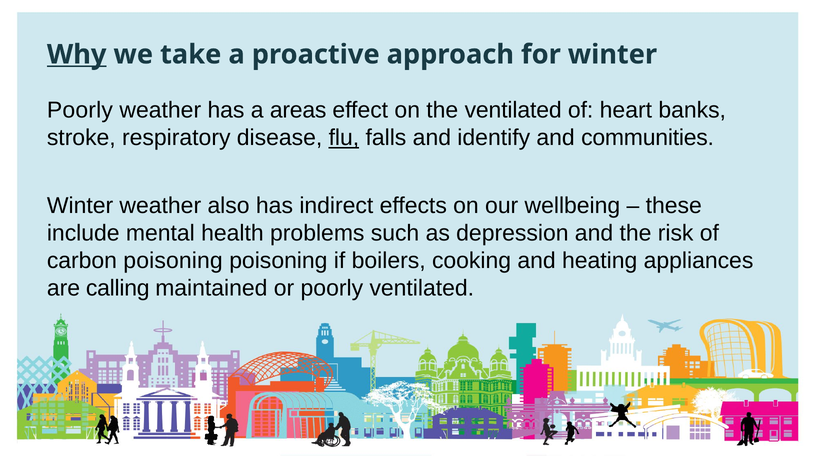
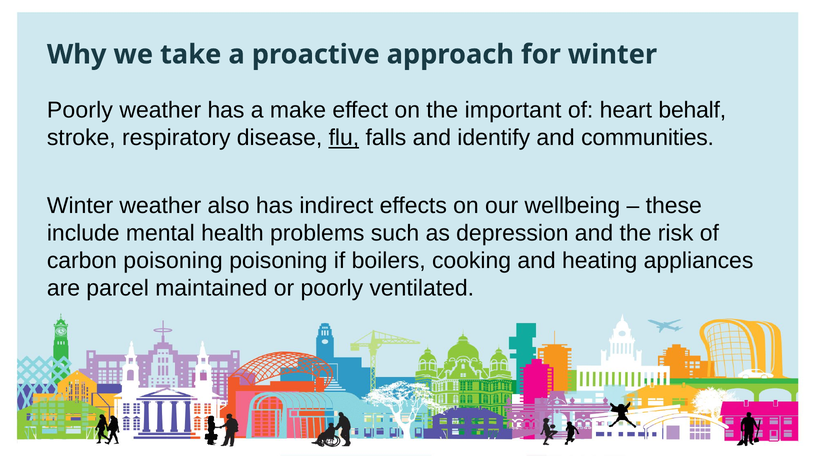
Why underline: present -> none (77, 54)
areas: areas -> make (298, 110)
the ventilated: ventilated -> important (513, 110)
banks: banks -> behalf (692, 110)
calling: calling -> parcel (118, 288)
